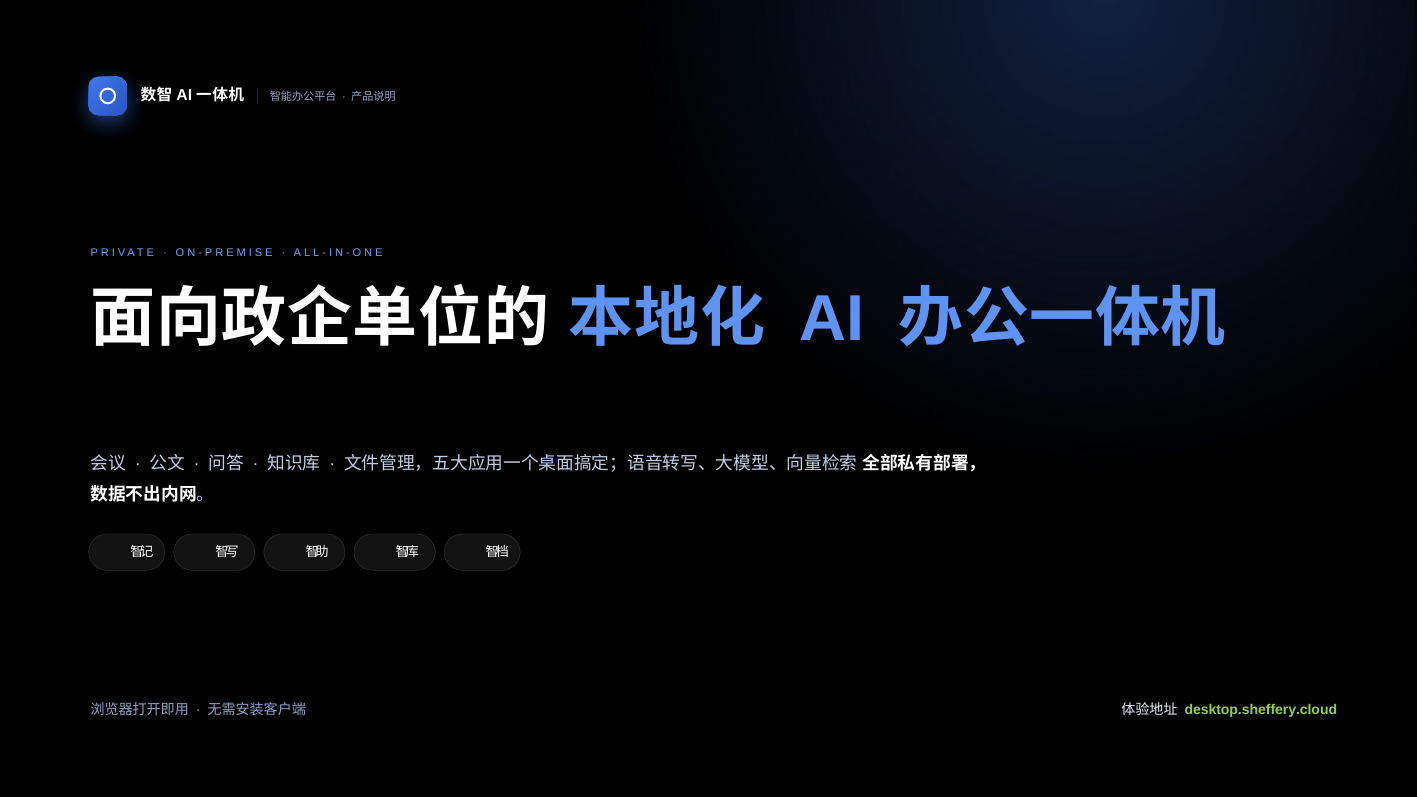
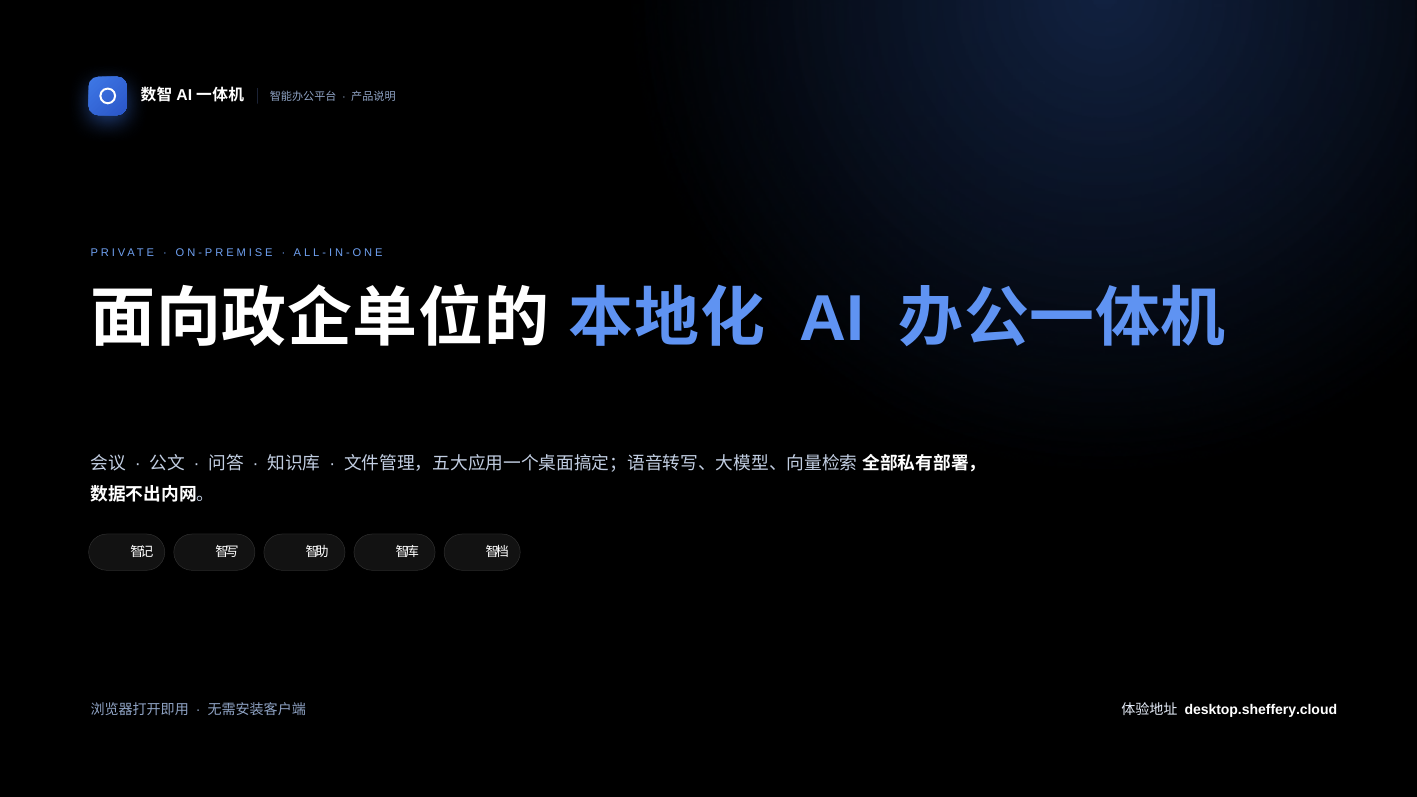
desktop.sheffery.cloud colour: light green -> white (1261, 710)
